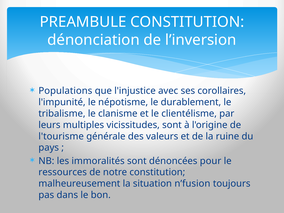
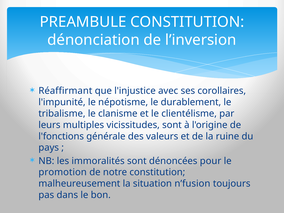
Populations: Populations -> Réaffirmant (65, 91)
l'tourisme: l'tourisme -> l'fonctions (61, 136)
ressources: ressources -> promotion (63, 172)
